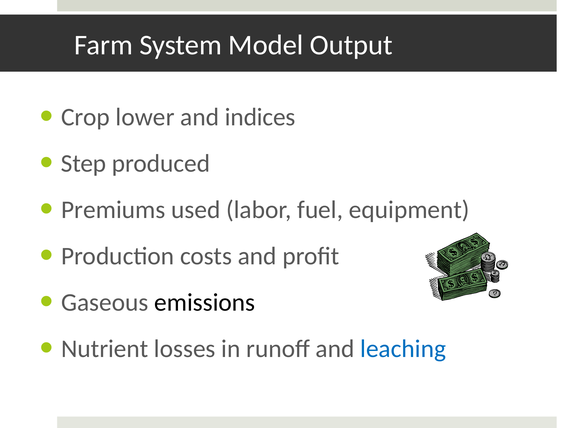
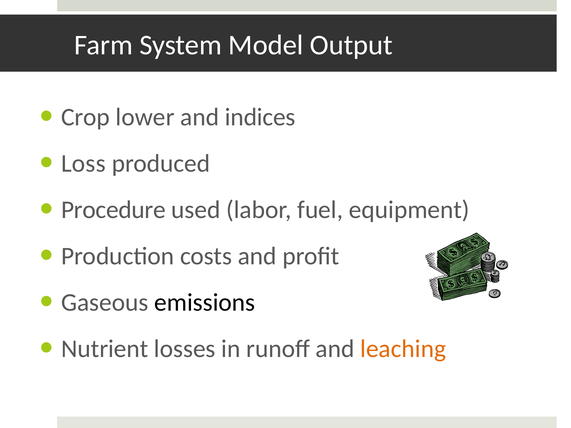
Step: Step -> Loss (83, 164)
Premiums: Premiums -> Procedure (113, 210)
leaching colour: blue -> orange (403, 349)
